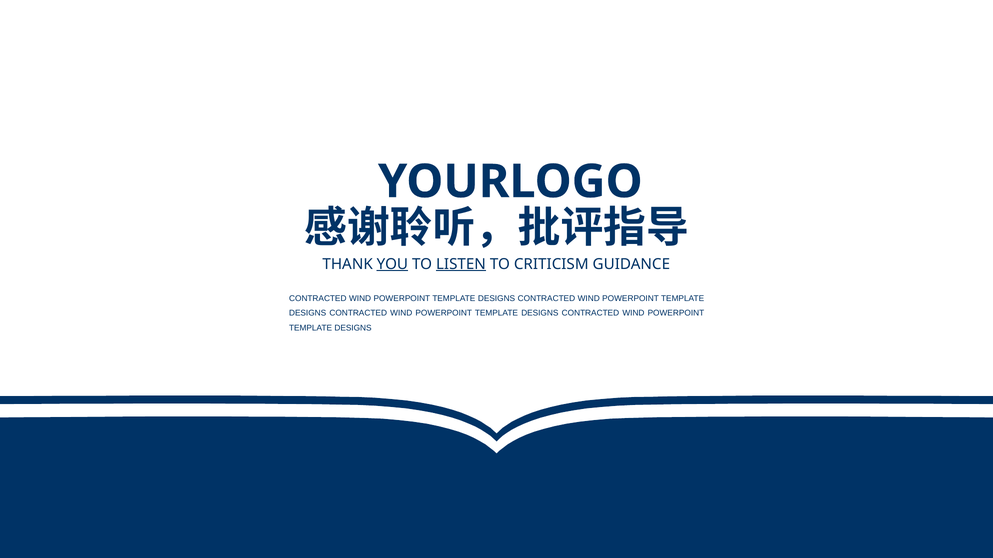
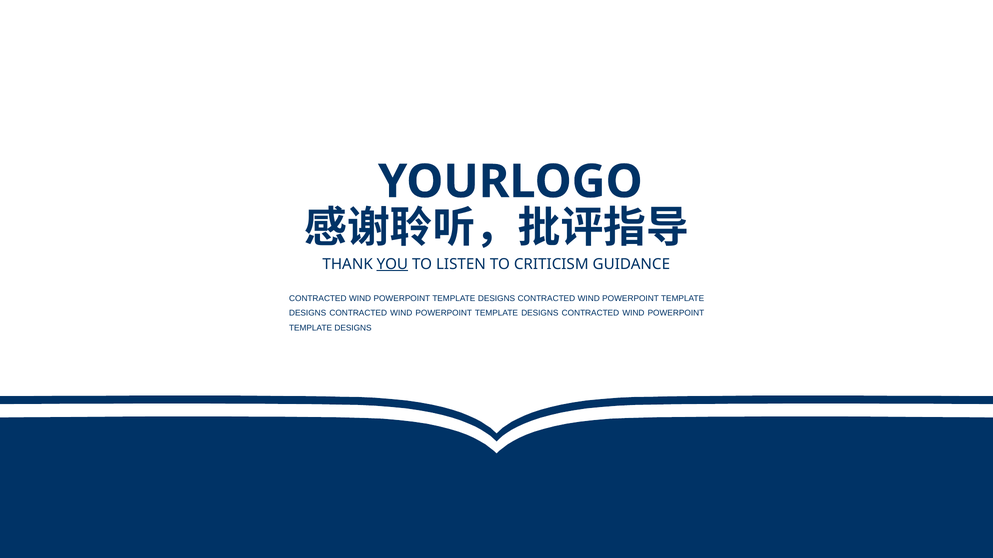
LISTEN underline: present -> none (461, 264)
